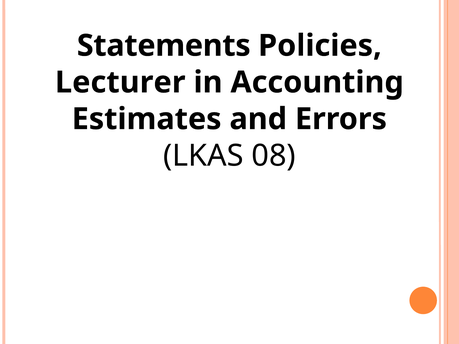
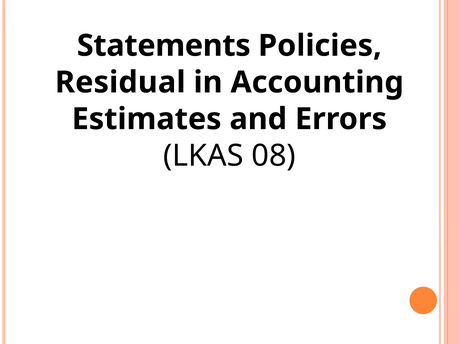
Lecturer: Lecturer -> Residual (120, 82)
